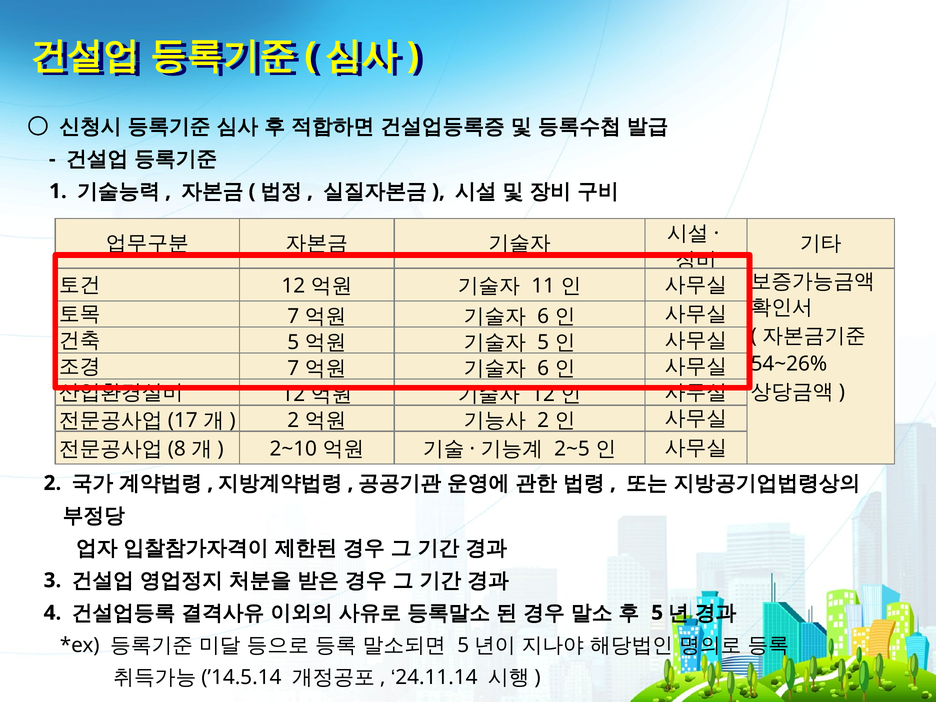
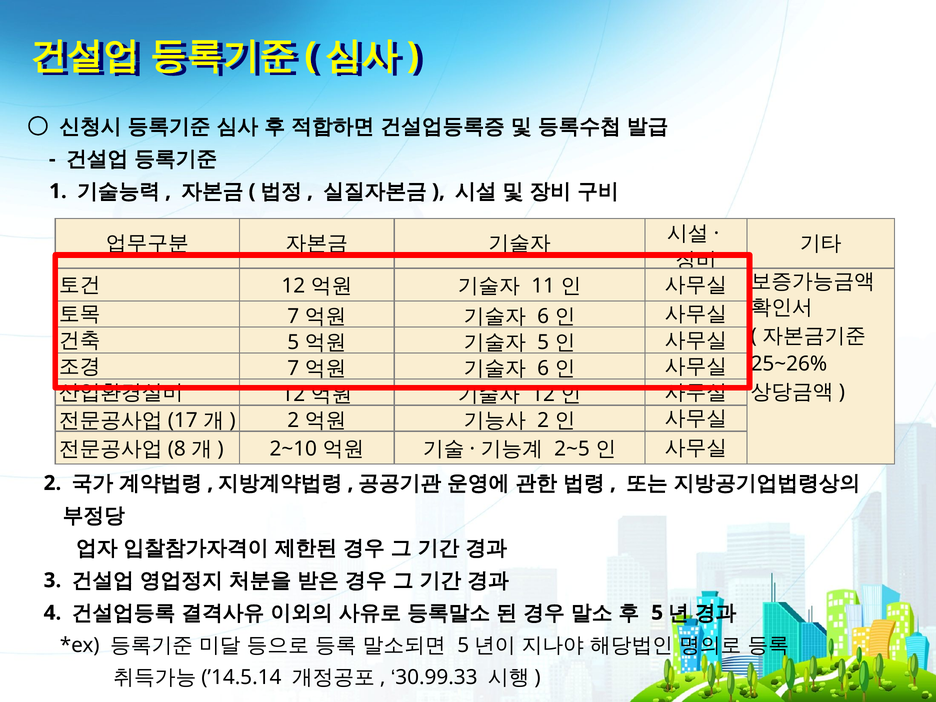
54~26%: 54~26% -> 25~26% (789, 364)
24.11.14: 24.11.14 -> 30.99.33 (436, 678)
